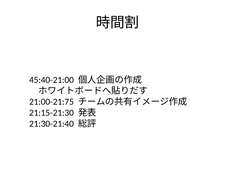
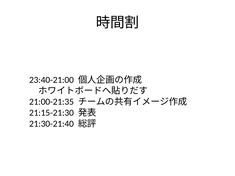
45:40-21:00: 45:40-21:00 -> 23:40-21:00 (51, 80)
21:00-21:75: 21:00-21:75 -> 21:00-21:35 (51, 102)
